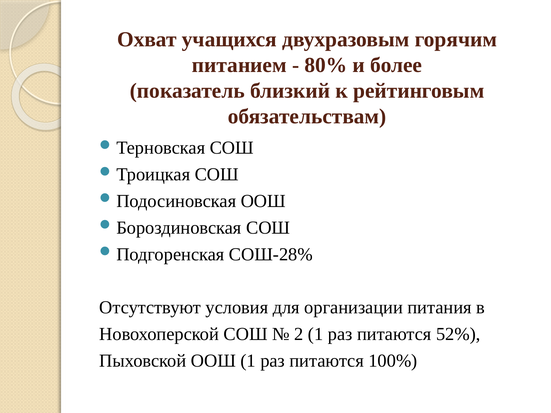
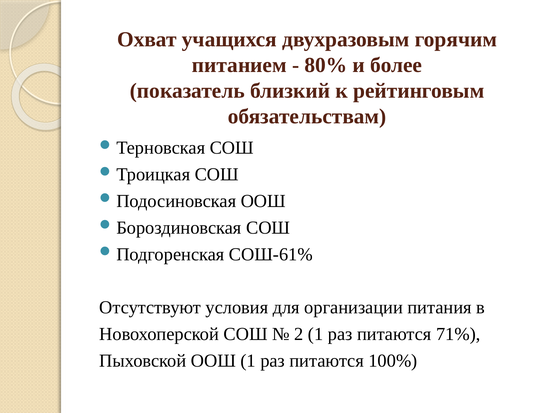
СОШ-28%: СОШ-28% -> СОШ-61% (271, 254)
52%: 52% -> 71% (458, 334)
